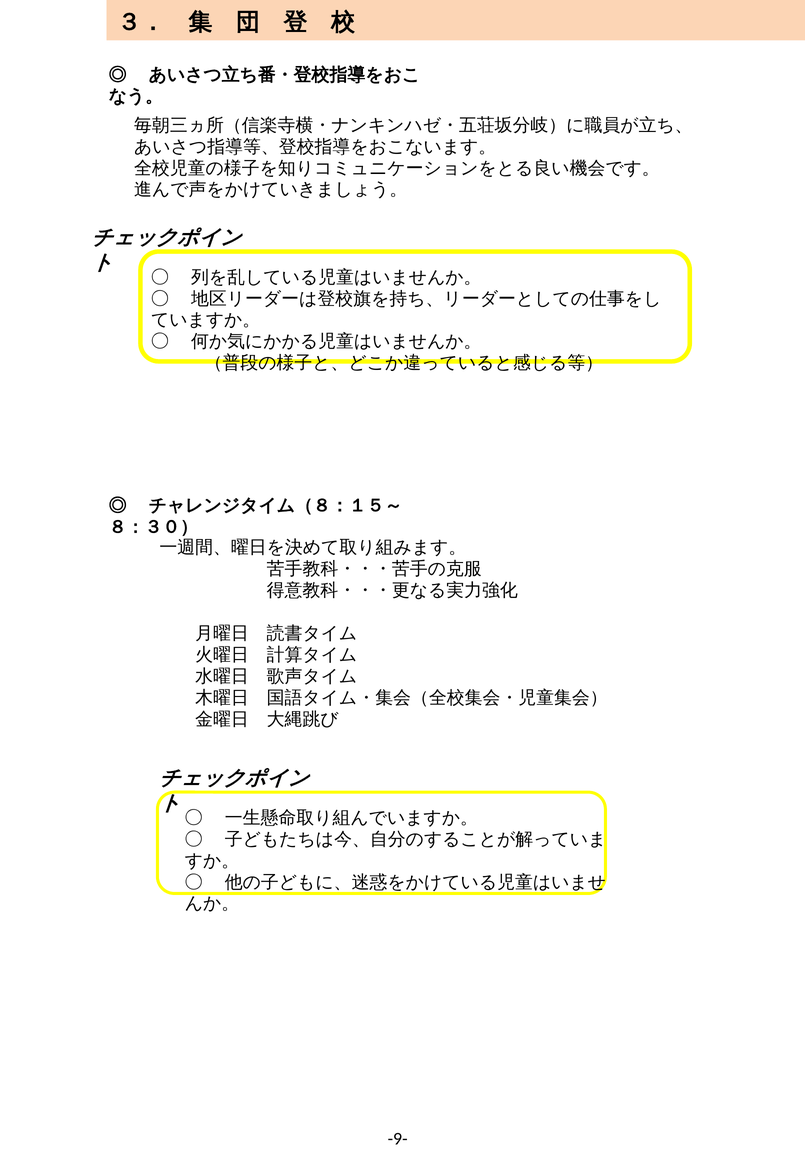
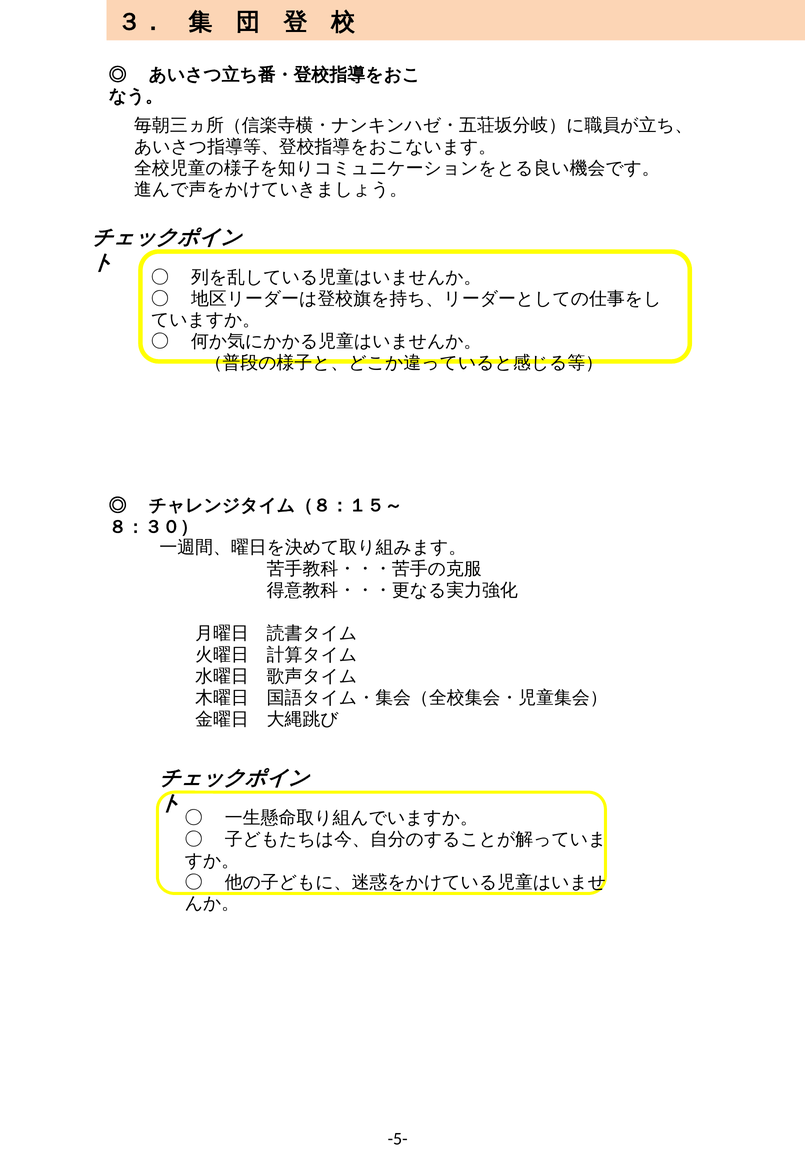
-9-: -9- -> -5- (398, 1140)
